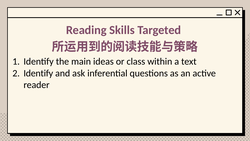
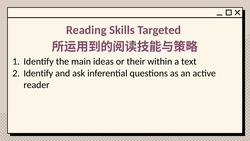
class: class -> their (136, 61)
